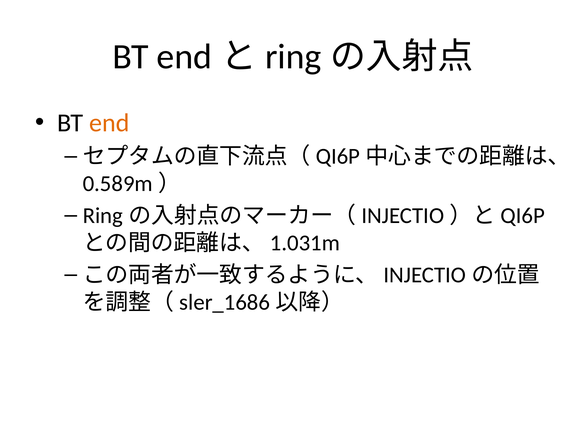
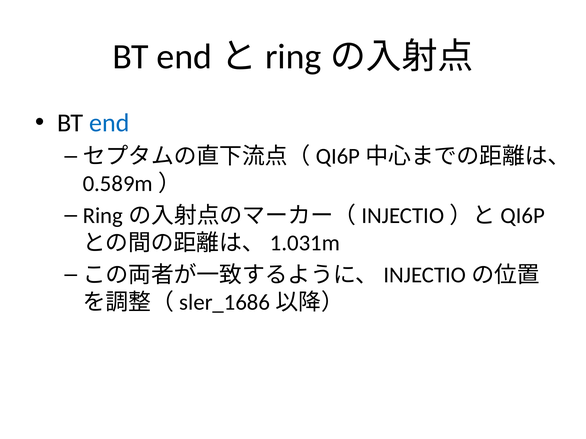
end colour: orange -> blue (109, 123)
